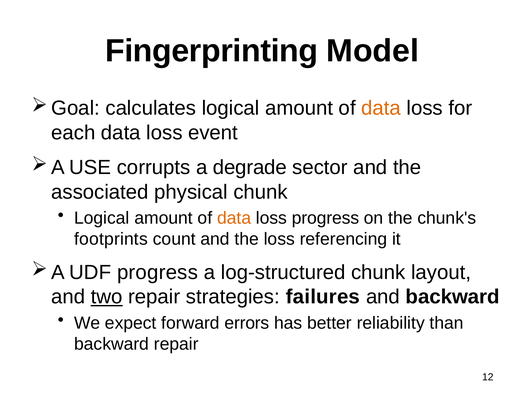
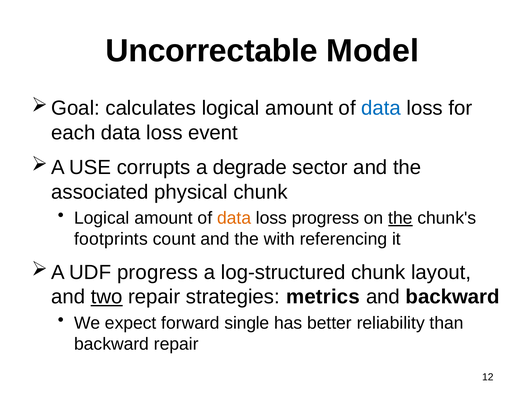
Fingerprinting: Fingerprinting -> Uncorrectable (212, 51)
data colour: orange -> blue (381, 108)
the underline: none -> present (400, 218)
the loss: loss -> with (279, 239)
failures: failures -> metrics (323, 297)
errors: errors -> single (247, 323)
